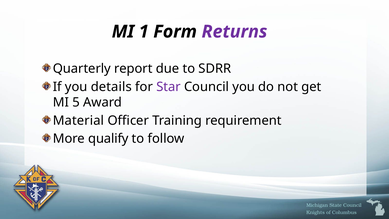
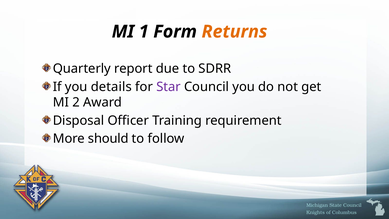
Returns colour: purple -> orange (234, 32)
5: 5 -> 2 (76, 102)
Material: Material -> Disposal (79, 120)
qualify: qualify -> should (108, 139)
